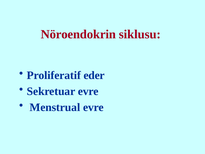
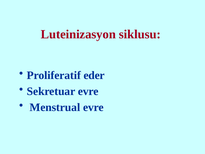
Nöroendokrin: Nöroendokrin -> Luteinizasyon (78, 34)
